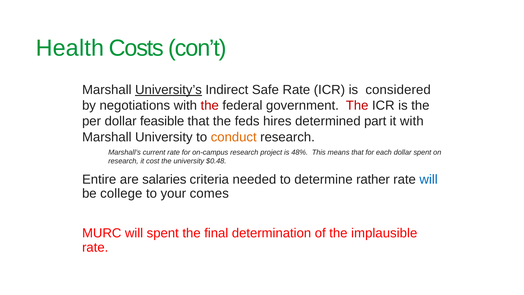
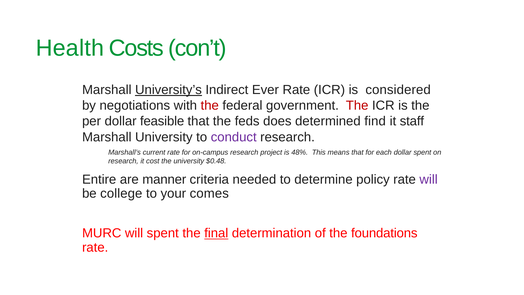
Safe: Safe -> Ever (265, 90)
hires: hires -> does (277, 121)
part: part -> find (375, 121)
it with: with -> staff (412, 121)
conduct colour: orange -> purple (234, 137)
salaries: salaries -> manner (164, 179)
rather: rather -> policy (373, 179)
will colour: blue -> purple (429, 179)
final underline: none -> present (216, 233)
implausible: implausible -> foundations (384, 233)
